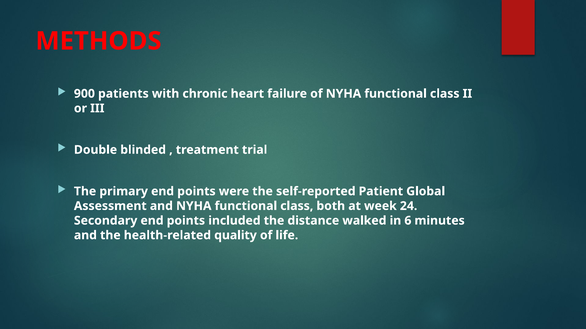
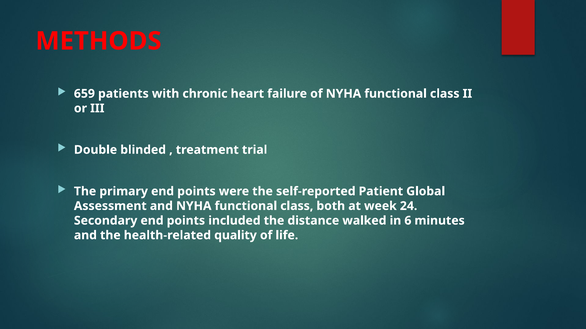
900: 900 -> 659 (84, 94)
